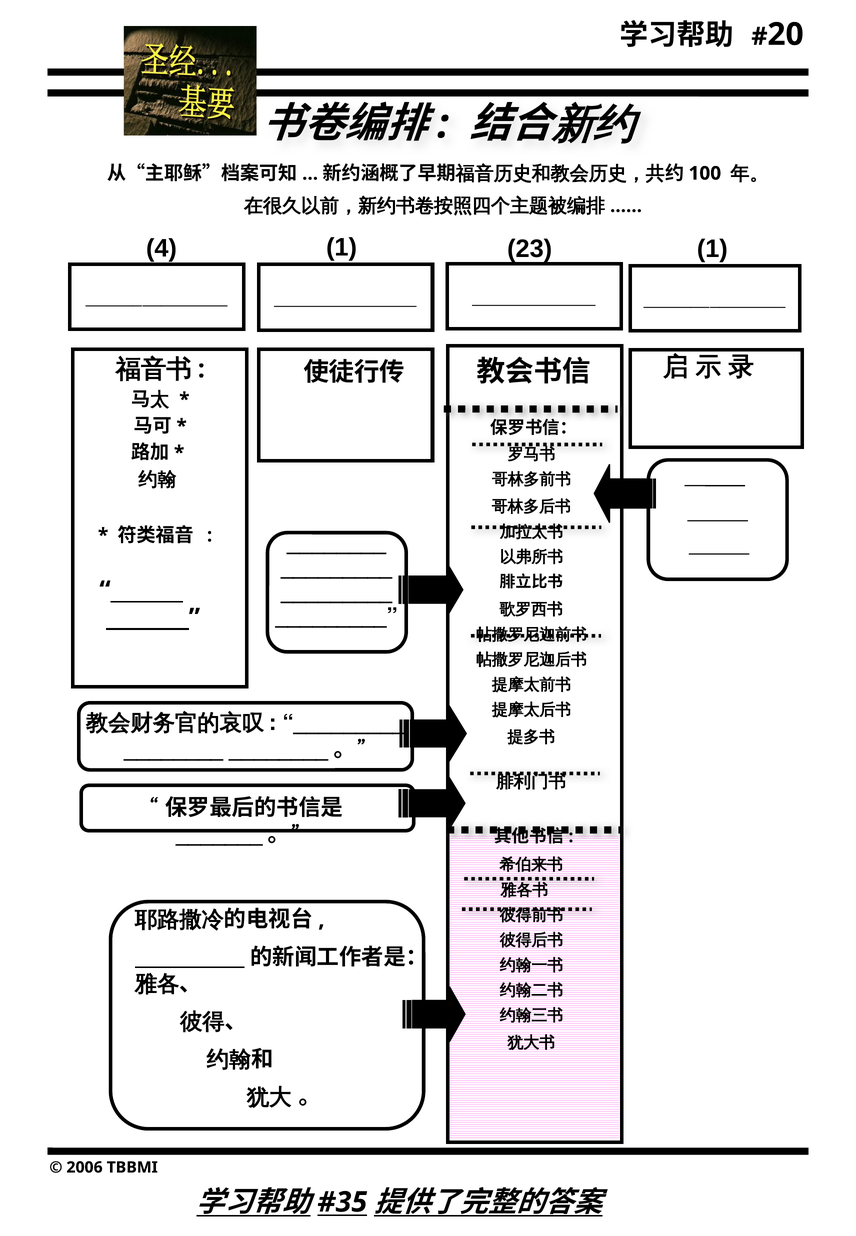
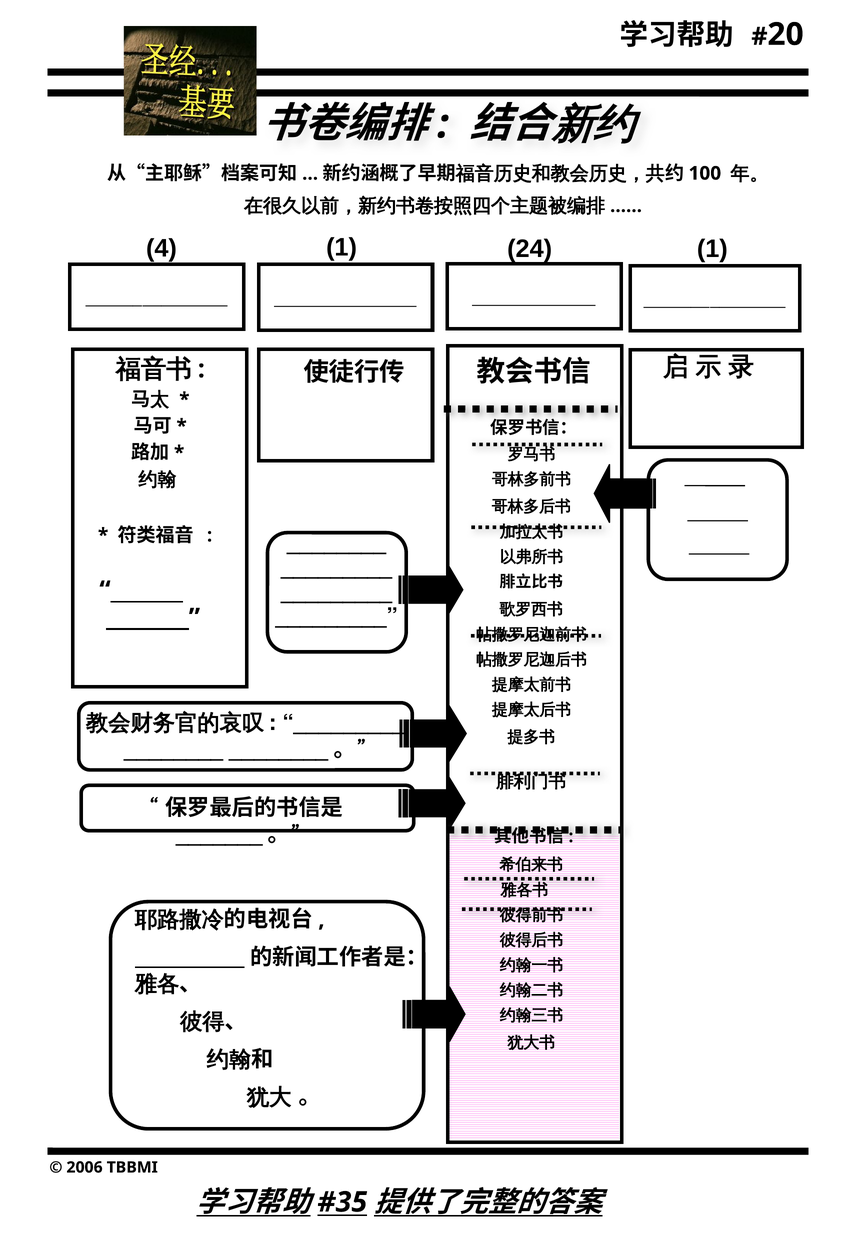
23: 23 -> 24 (530, 249)
